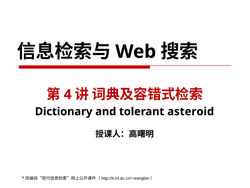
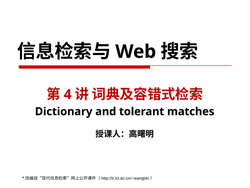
asteroid: asteroid -> matches (191, 111)
